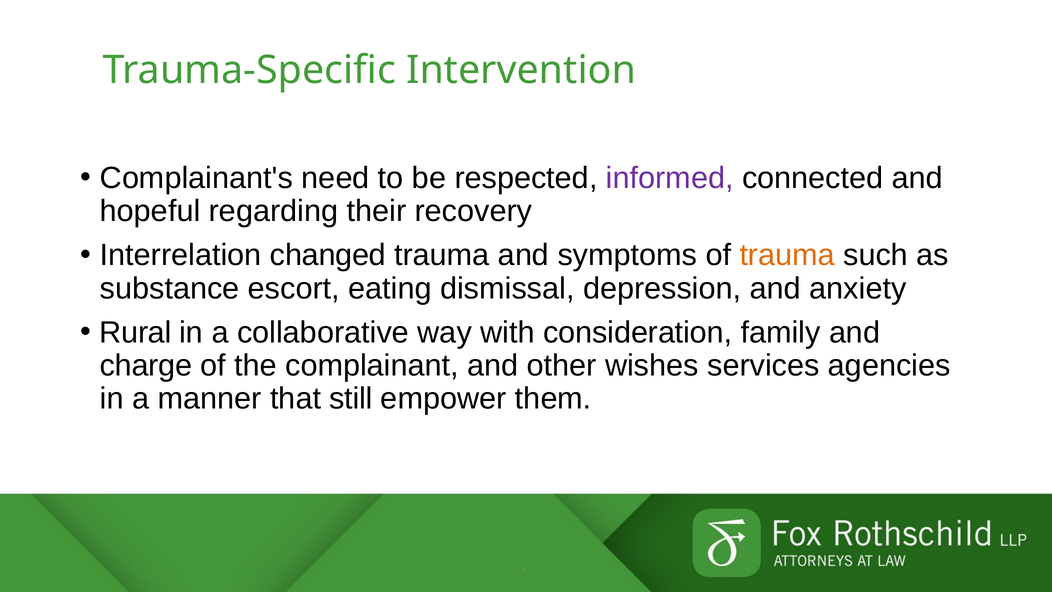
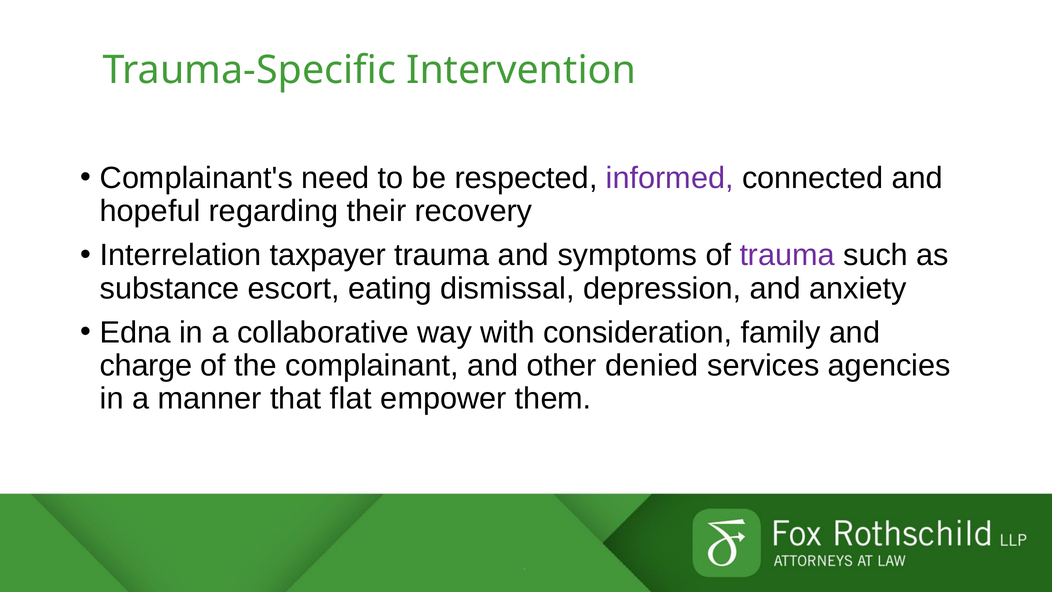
changed: changed -> taxpayer (328, 255)
trauma colour: orange -> purple (787, 255)
Rural: Rural -> Edna (135, 332)
wishes: wishes -> denied (652, 366)
still: still -> flat (351, 399)
